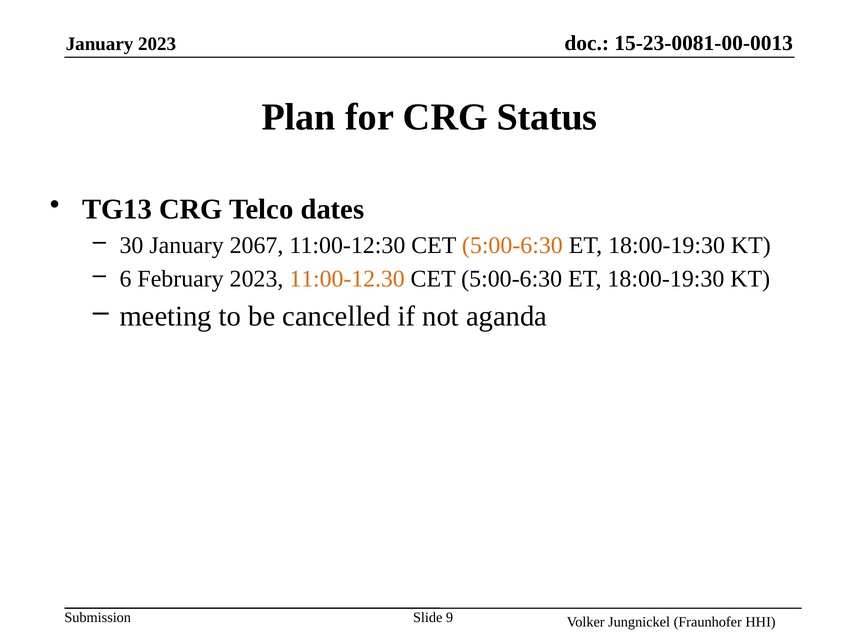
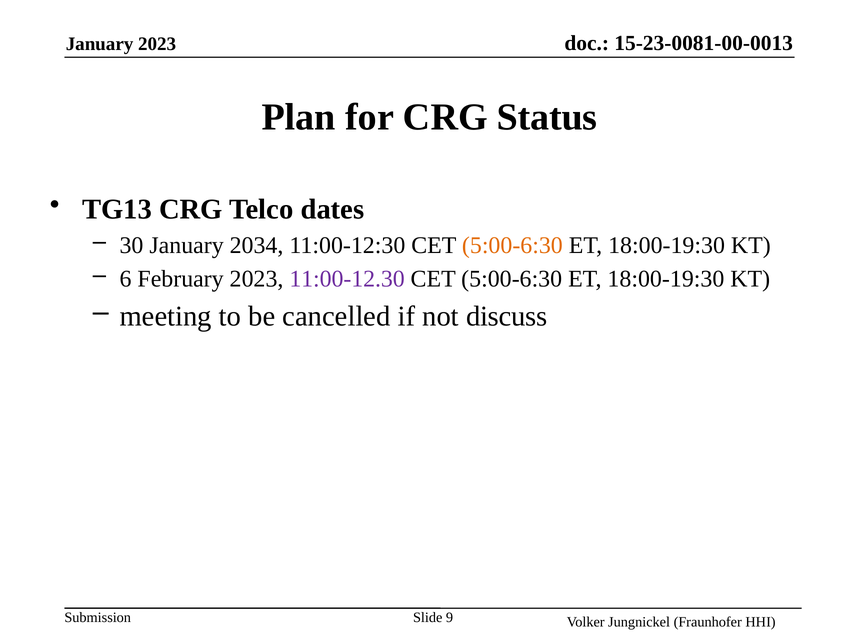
2067: 2067 -> 2034 (257, 246)
11:00-12.30 colour: orange -> purple (347, 279)
aganda: aganda -> discuss (507, 317)
